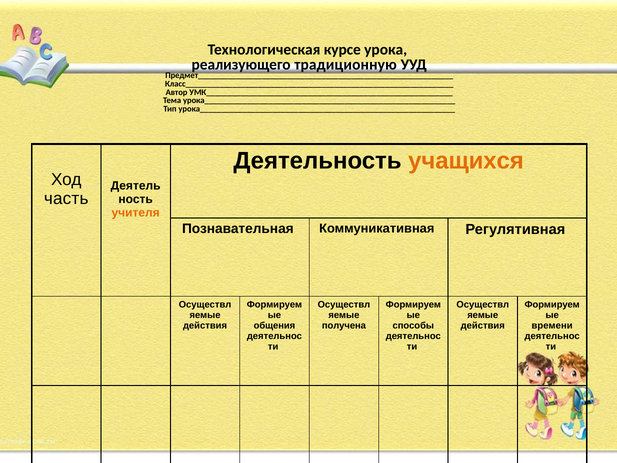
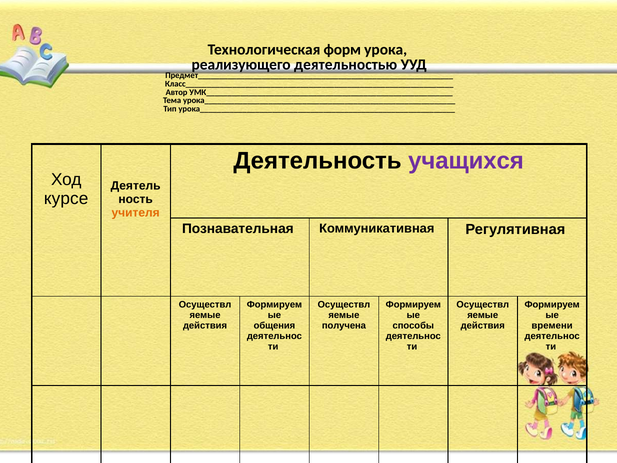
курсе: курсе -> форм (342, 50)
традиционную: традиционную -> деятельностью (346, 65)
учащихся colour: orange -> purple (466, 161)
часть: часть -> курсе (66, 199)
